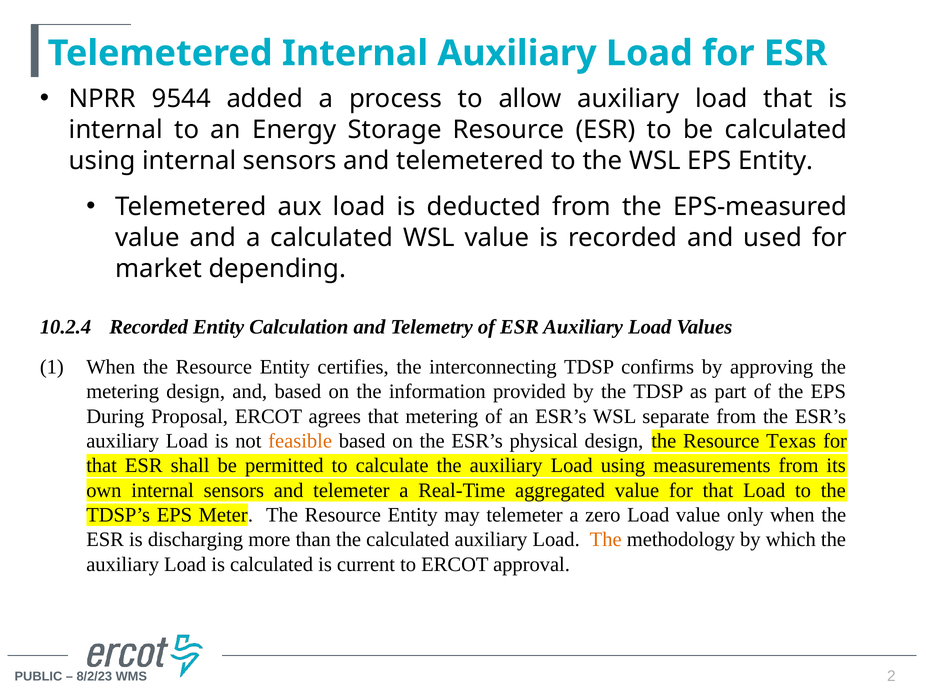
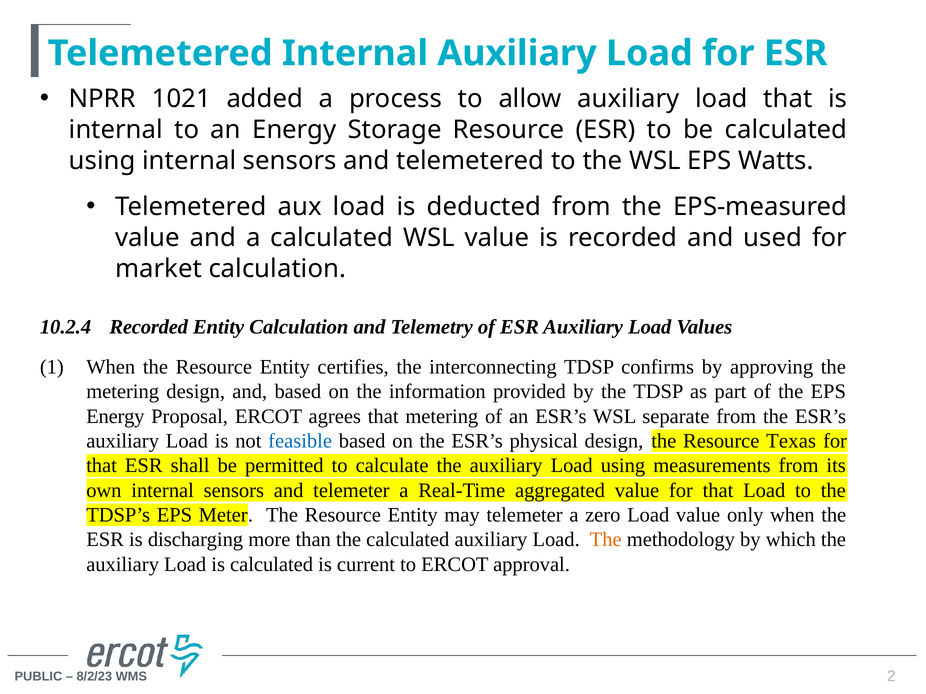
9544: 9544 -> 1021 (181, 99)
EPS Entity: Entity -> Watts (776, 161)
market depending: depending -> calculation (277, 269)
During: During -> Energy (115, 417)
feasible colour: orange -> blue (300, 441)
